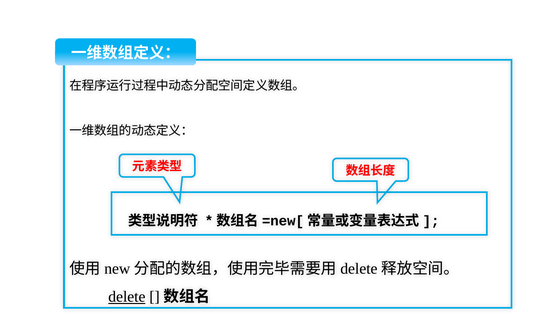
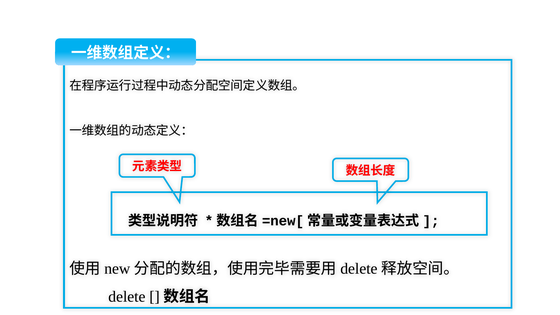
delete underline: present -> none (127, 297)
